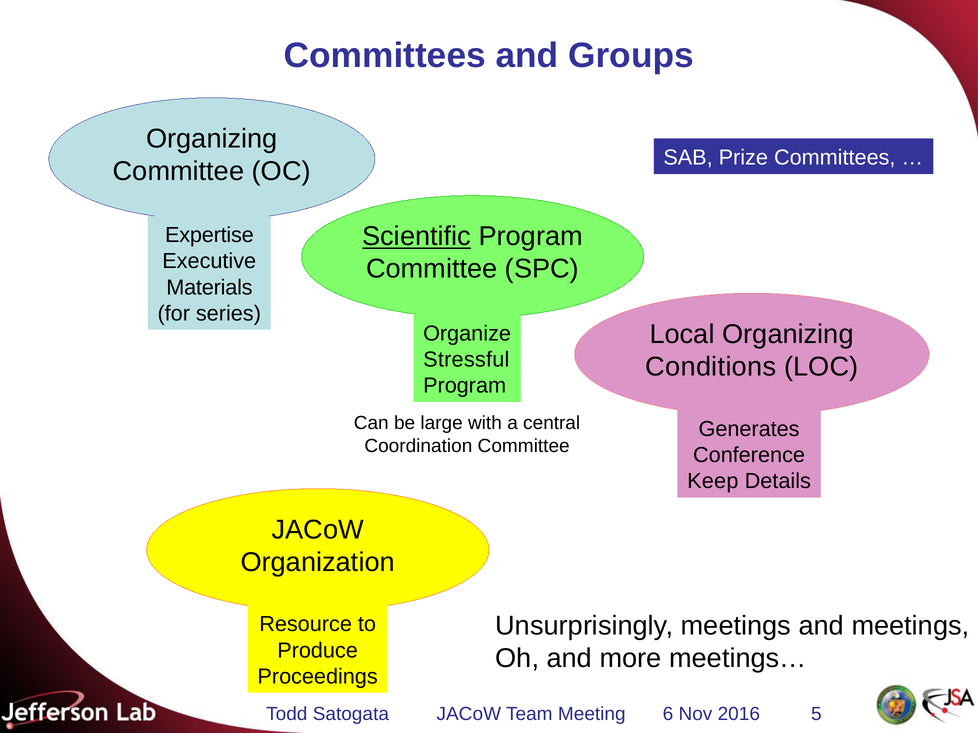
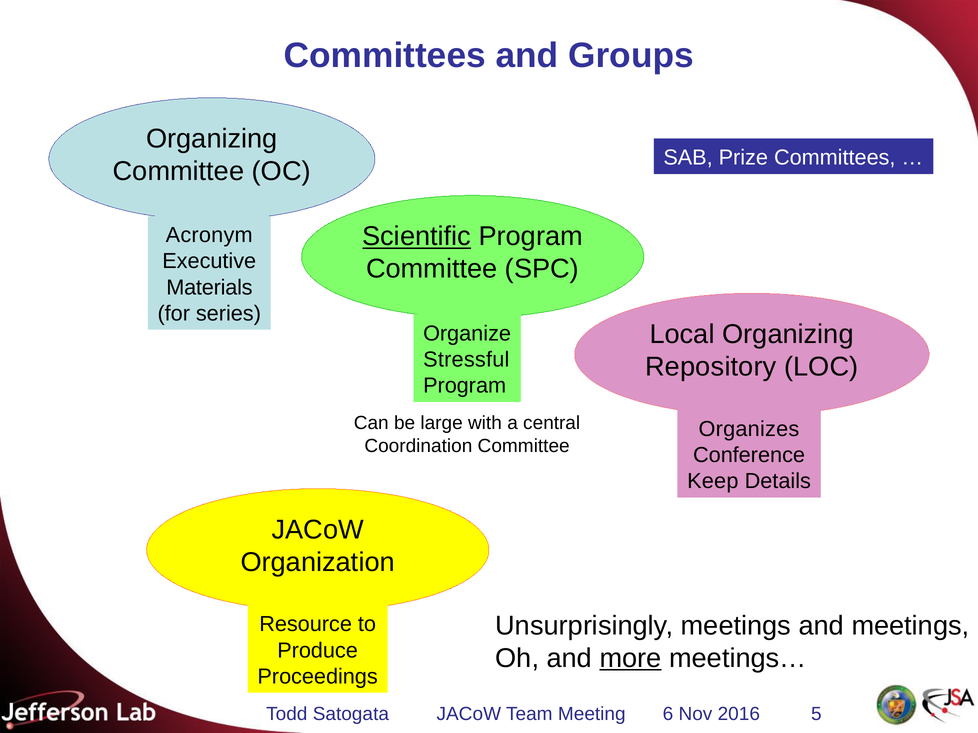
Expertise: Expertise -> Acronym (209, 235)
Conditions: Conditions -> Repository (711, 367)
Generates: Generates -> Organizes (749, 429)
more underline: none -> present (631, 659)
